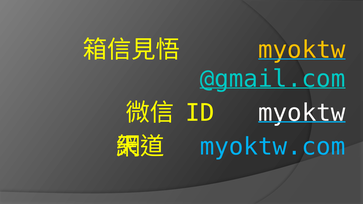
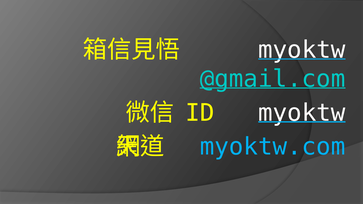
myoktw colour: yellow -> white (302, 50)
